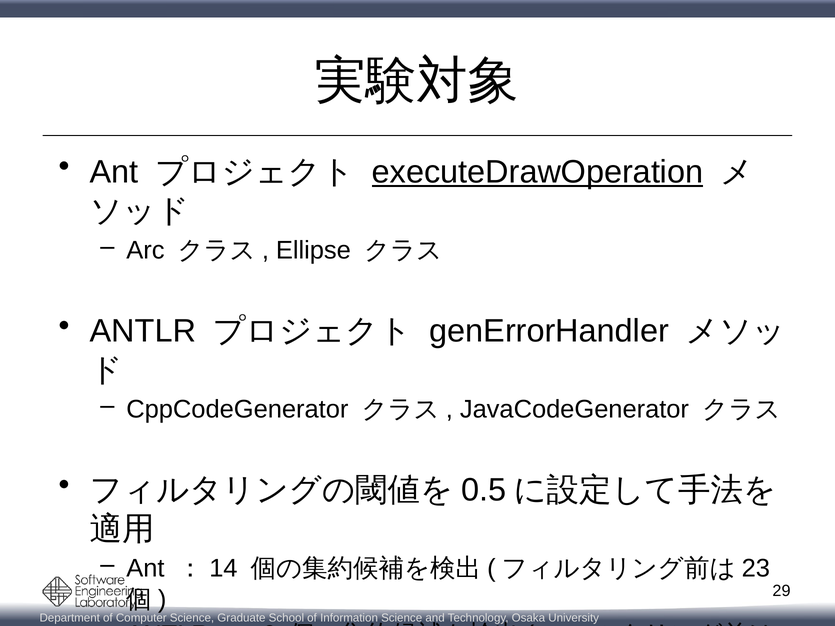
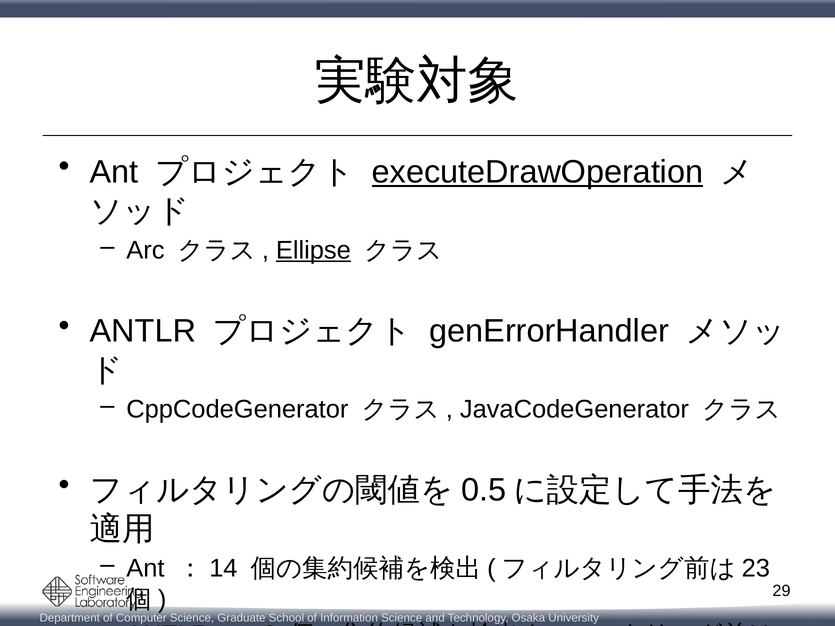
Ellipse underline: none -> present (313, 250)
